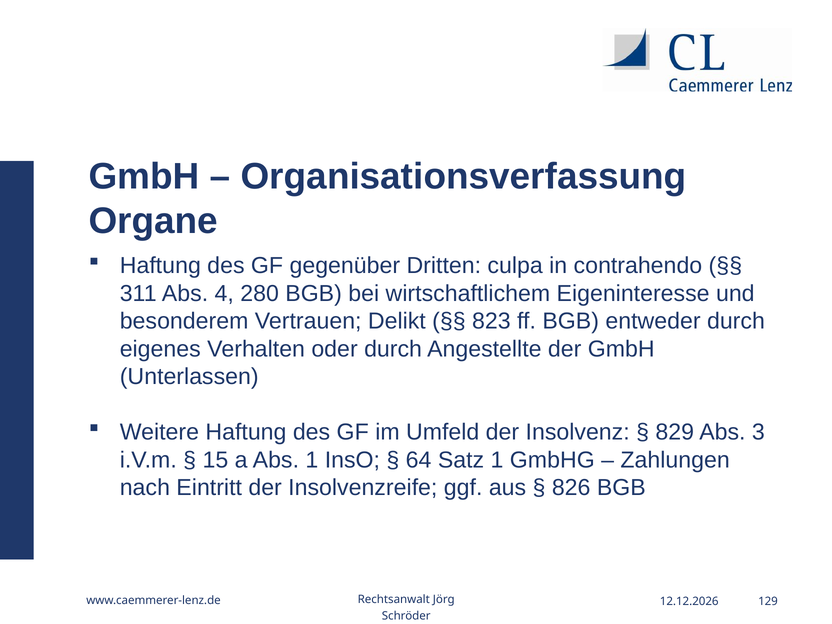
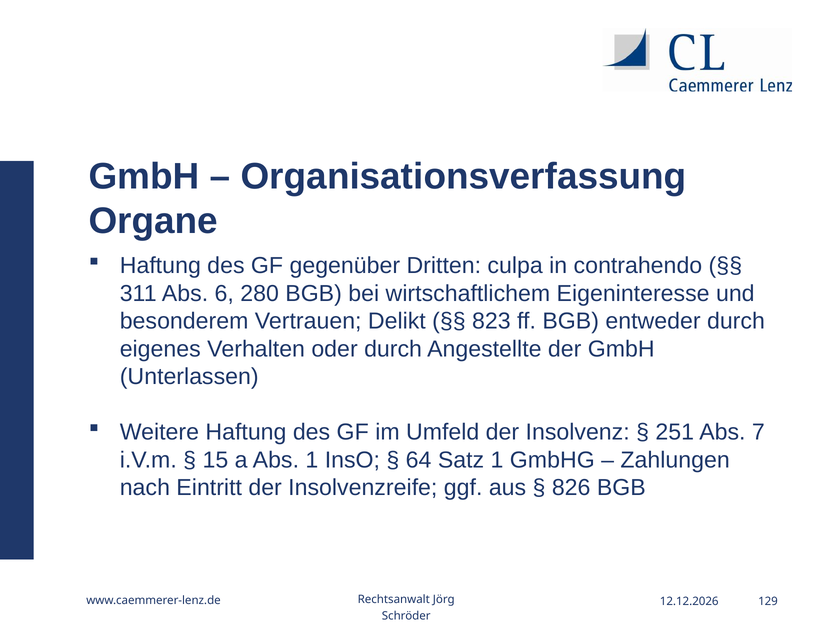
4: 4 -> 6 (224, 293)
829: 829 -> 251 (675, 432)
3: 3 -> 7 (758, 432)
